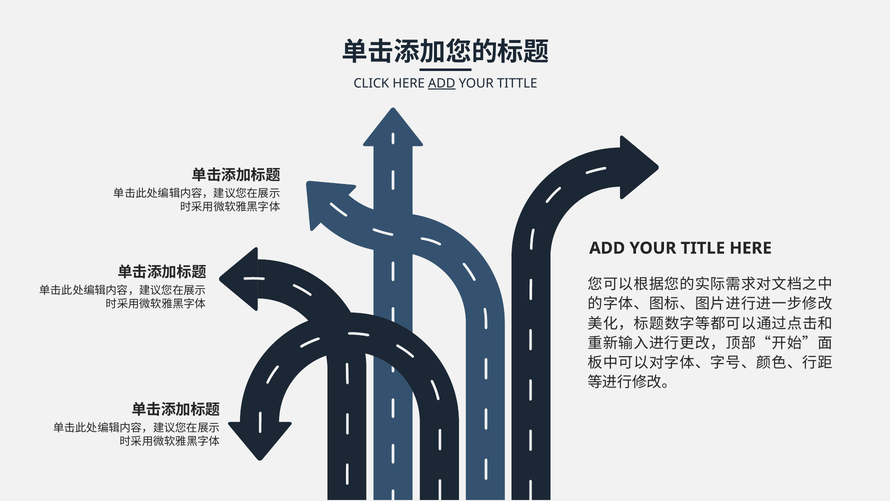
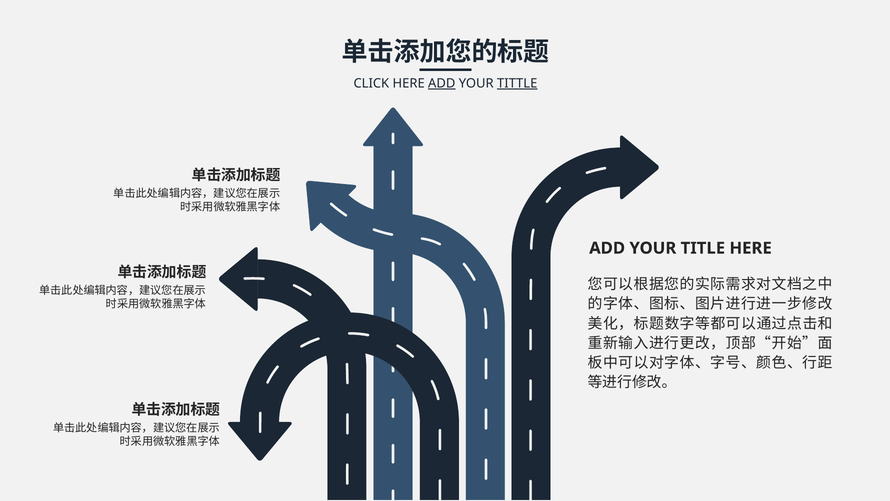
TITTLE underline: none -> present (517, 83)
